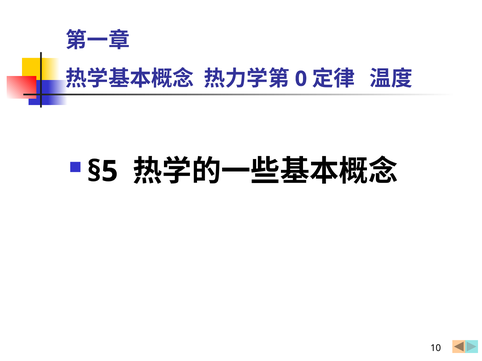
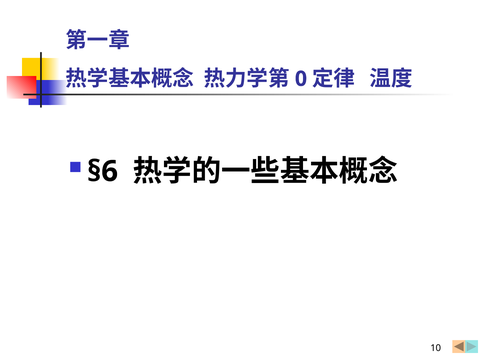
§5: §5 -> §6 (102, 172)
